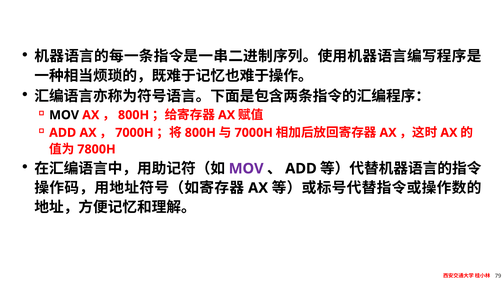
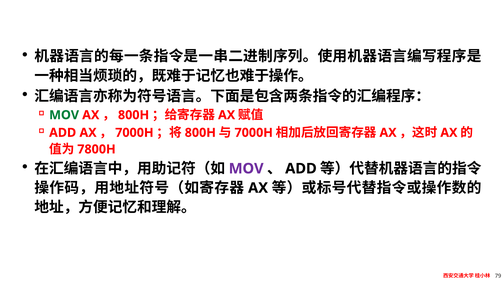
MOV colour: black -> green (64, 115)
